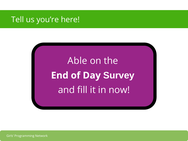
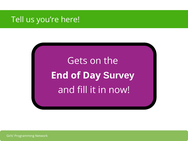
Able: Able -> Gets (77, 61)
